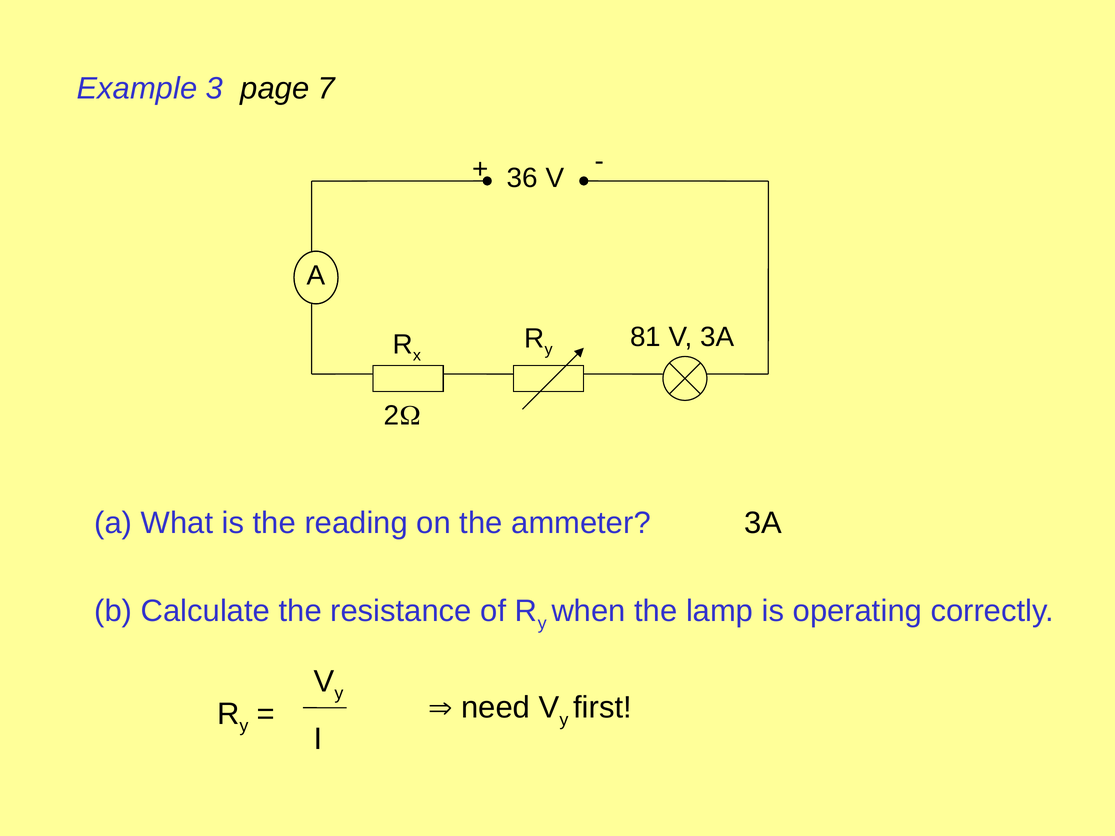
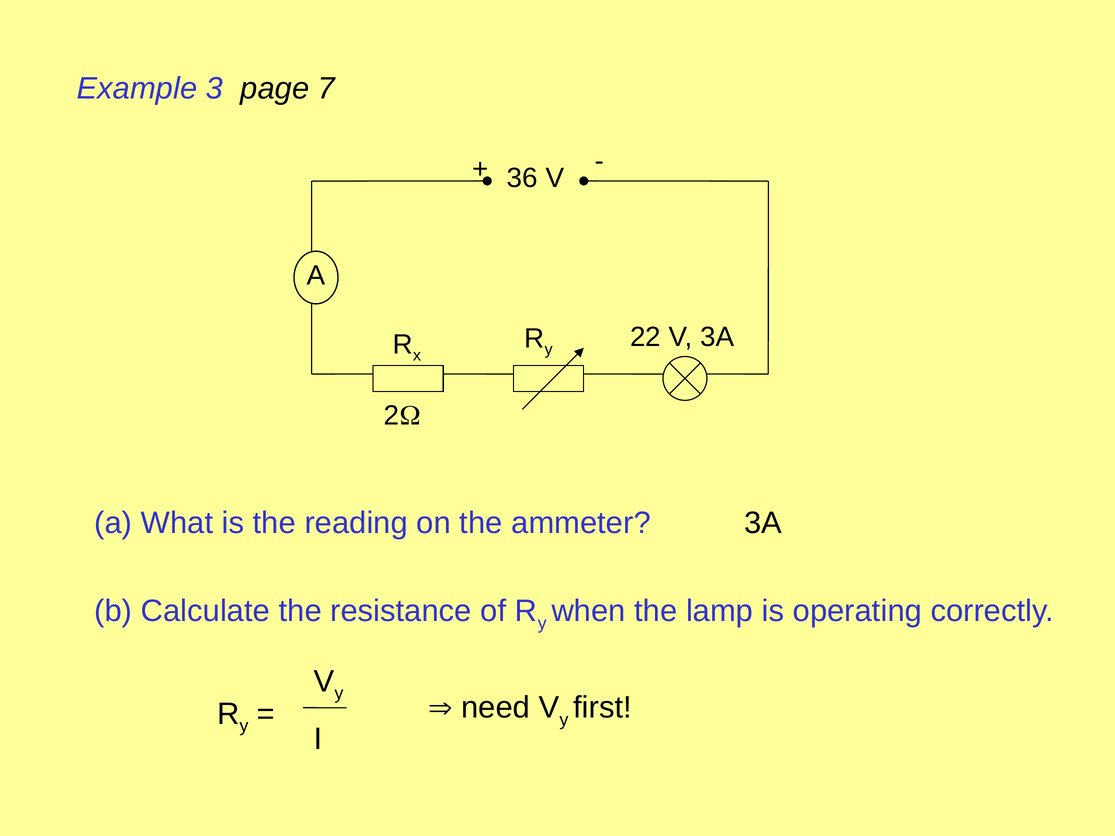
81: 81 -> 22 (645, 337)
